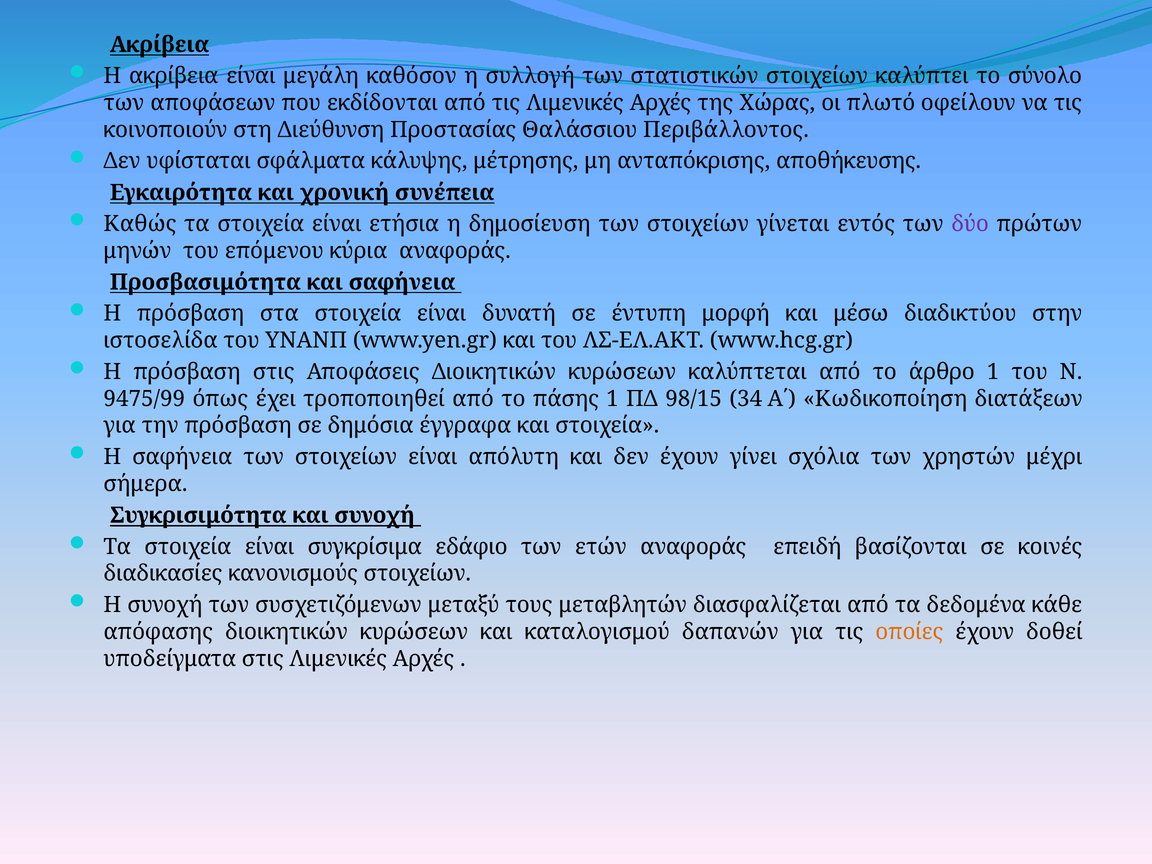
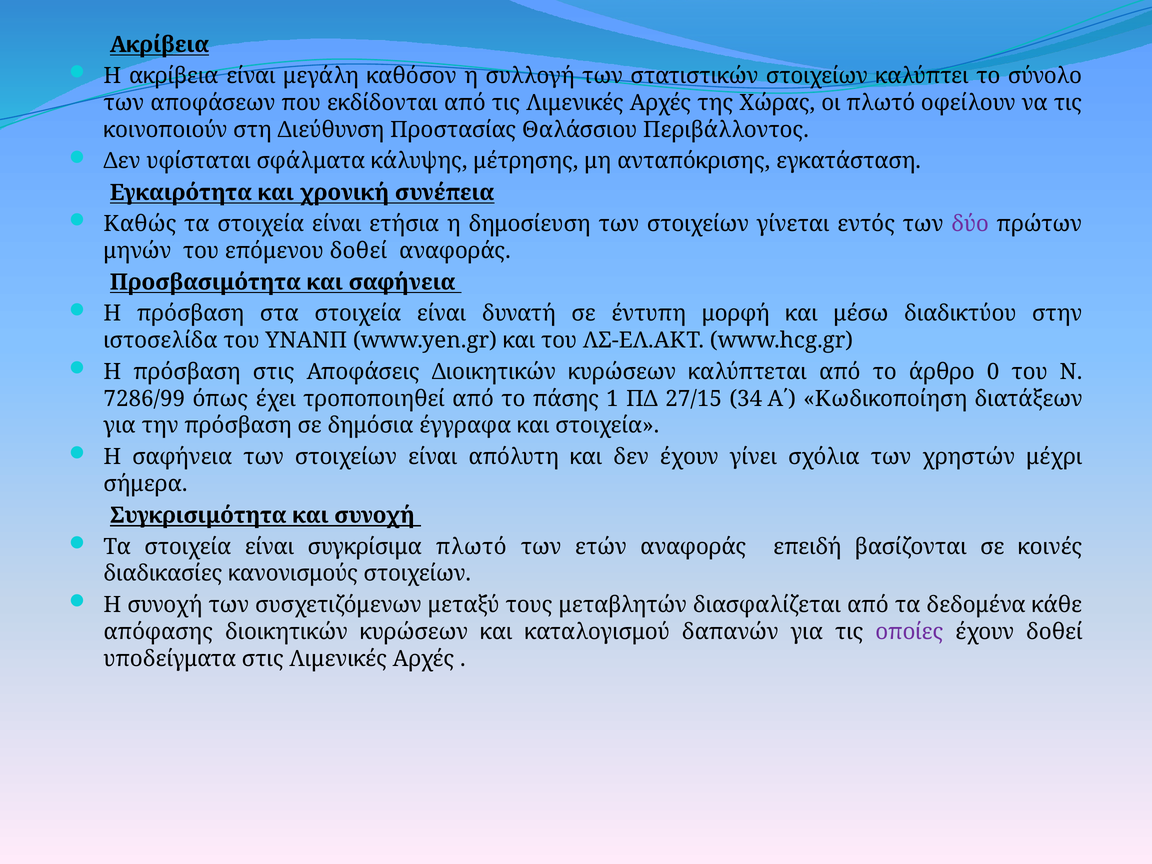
αποθήκευσης: αποθήκευσης -> εγκατάσταση (849, 161)
επόμενου κύρια: κύρια -> δοθεί (358, 251)
άρθρο 1: 1 -> 0 (993, 372)
9475/99: 9475/99 -> 7286/99 (144, 399)
98/15: 98/15 -> 27/15 (694, 399)
συγκρίσιμα εδάφιο: εδάφιο -> πλωτό (471, 547)
οποίες colour: orange -> purple (909, 632)
